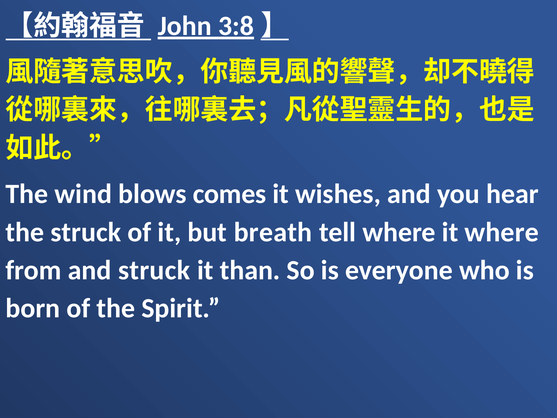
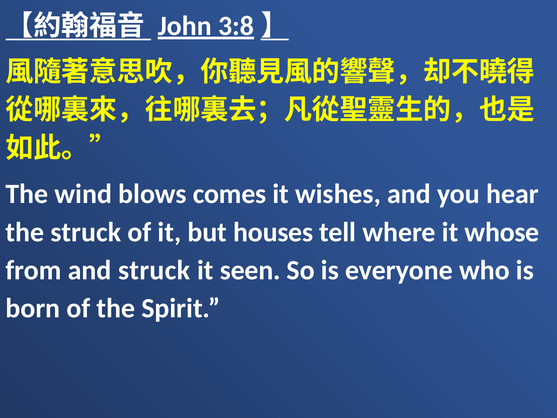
breath: breath -> houses (273, 232)
it where: where -> whose (502, 232)
than: than -> seen (250, 270)
